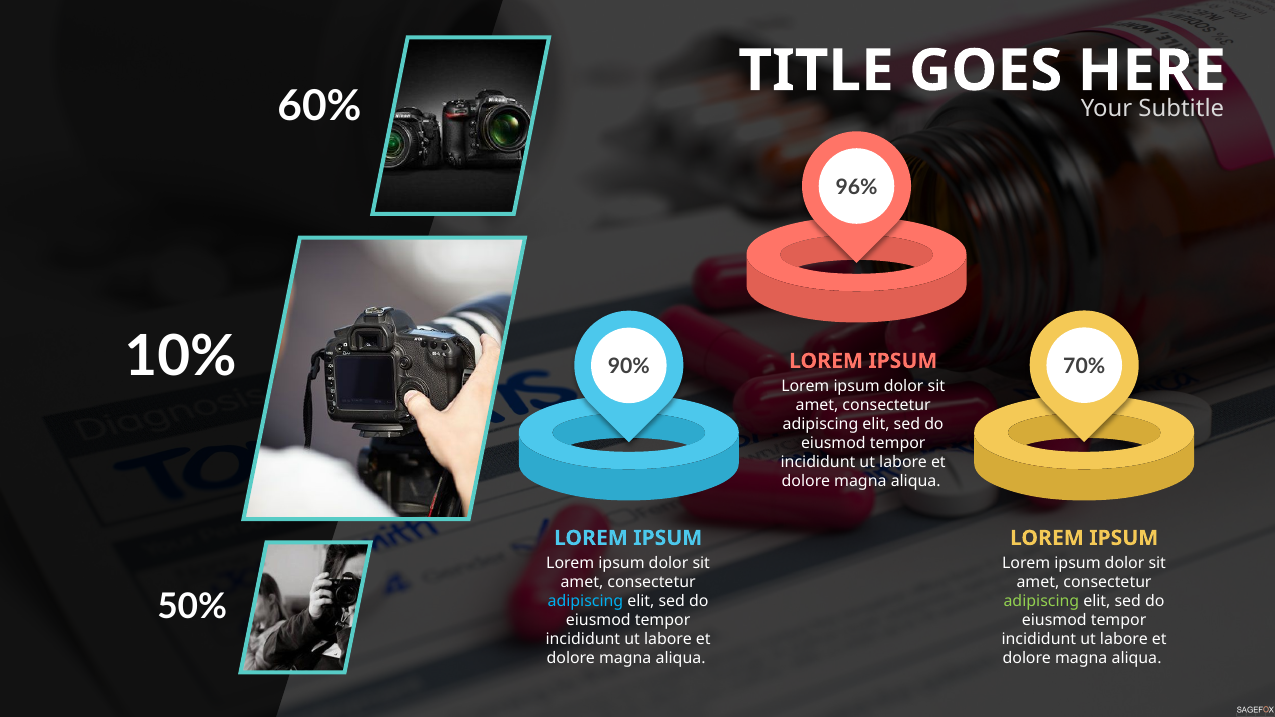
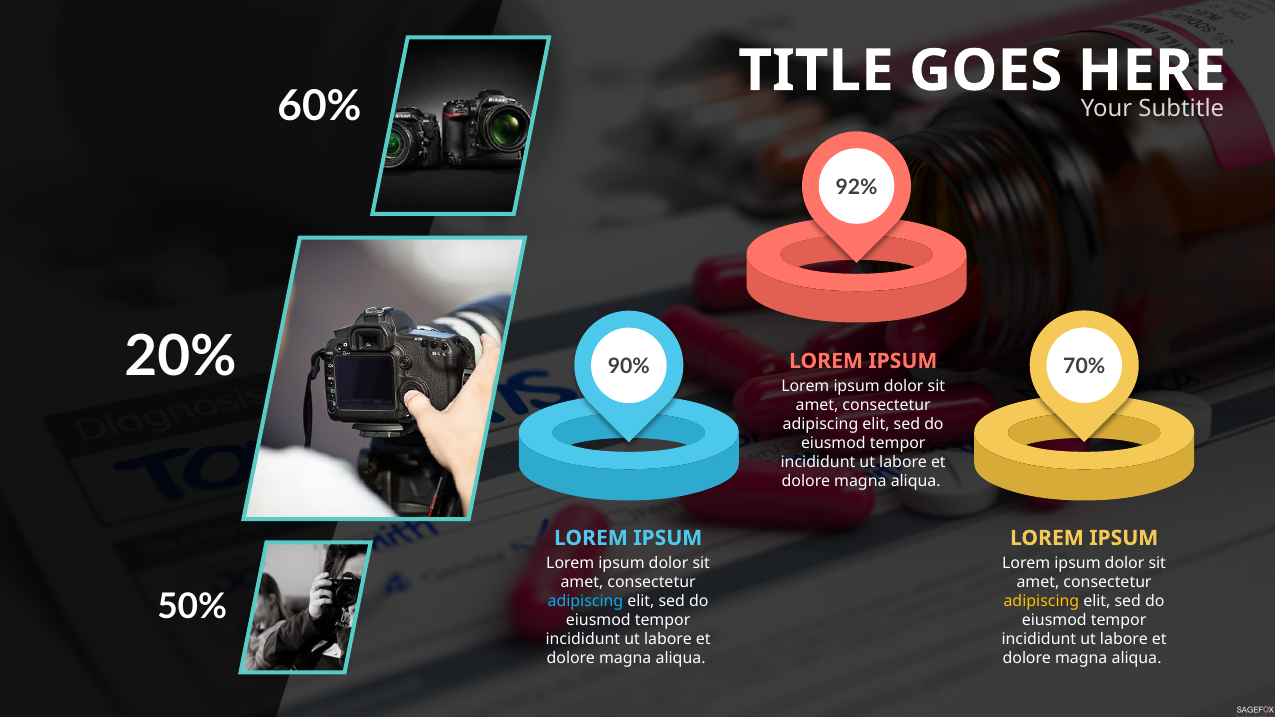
96%: 96% -> 92% (856, 188)
10%: 10% -> 20% (181, 357)
adipiscing colour: light green -> yellow (1041, 602)
